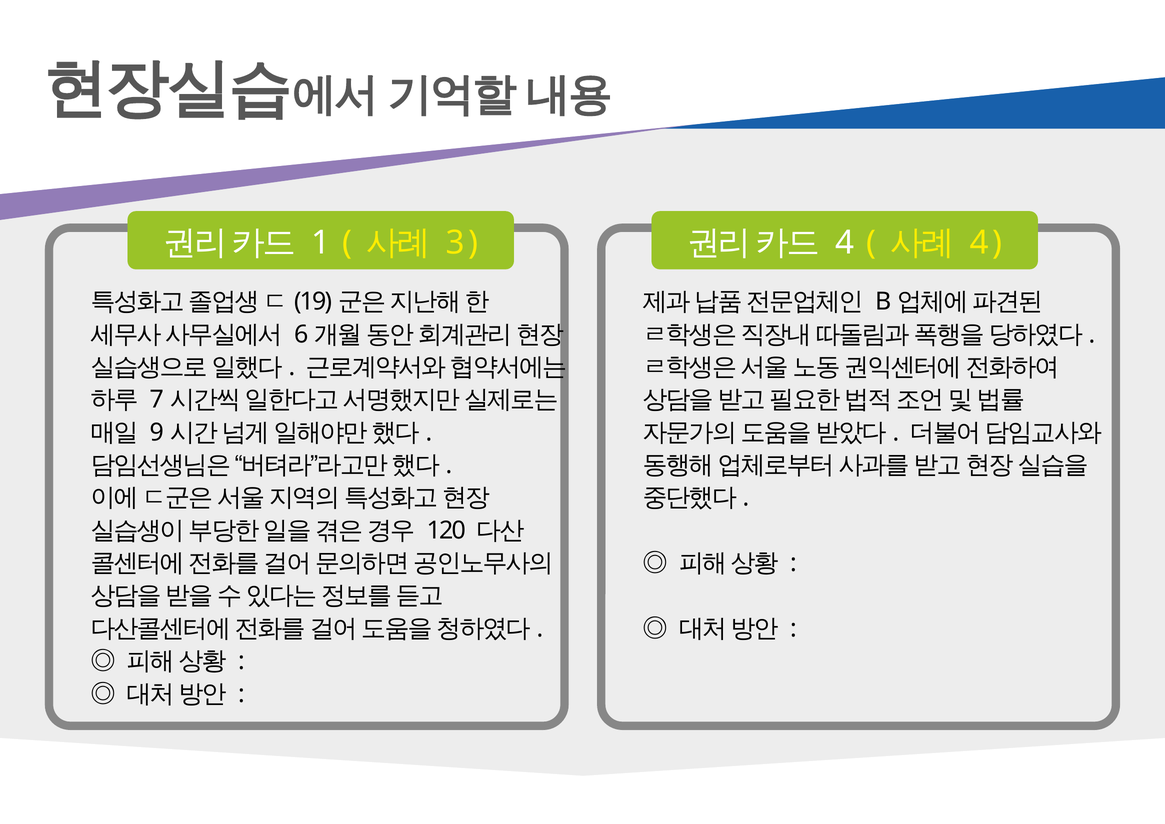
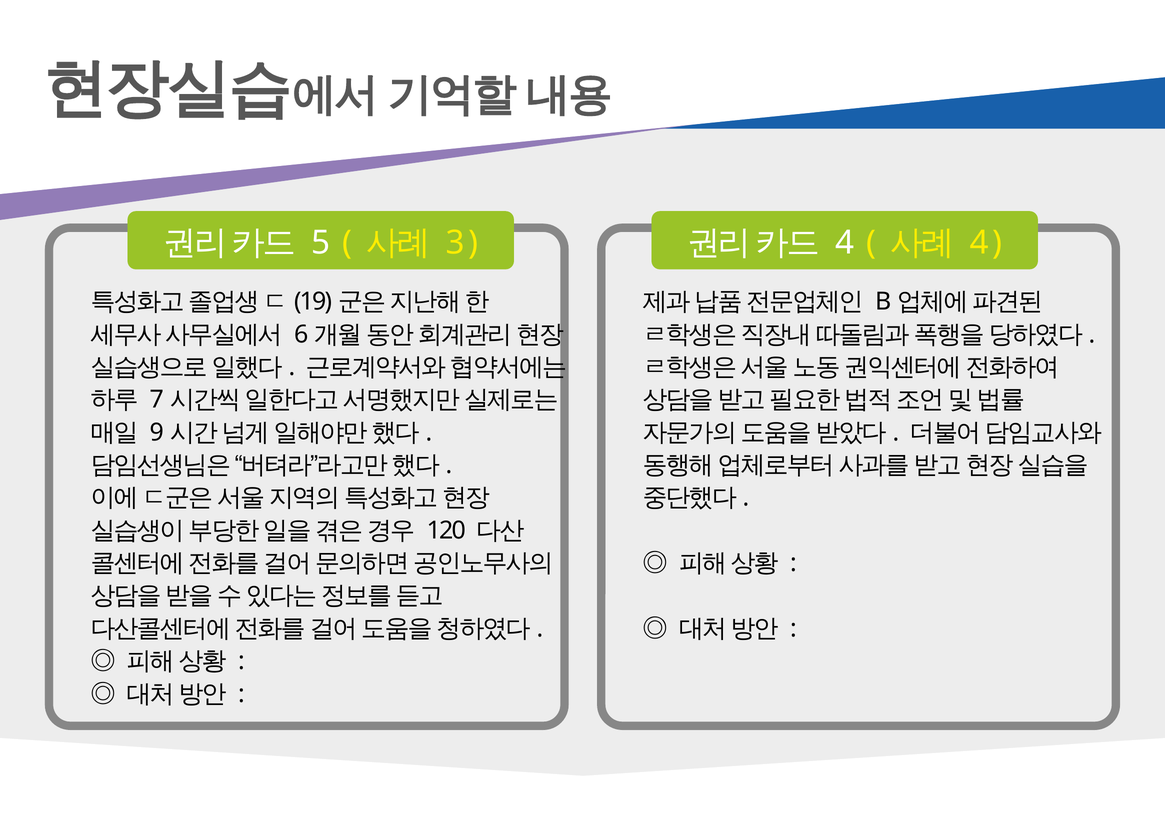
1: 1 -> 5 (321, 242)
